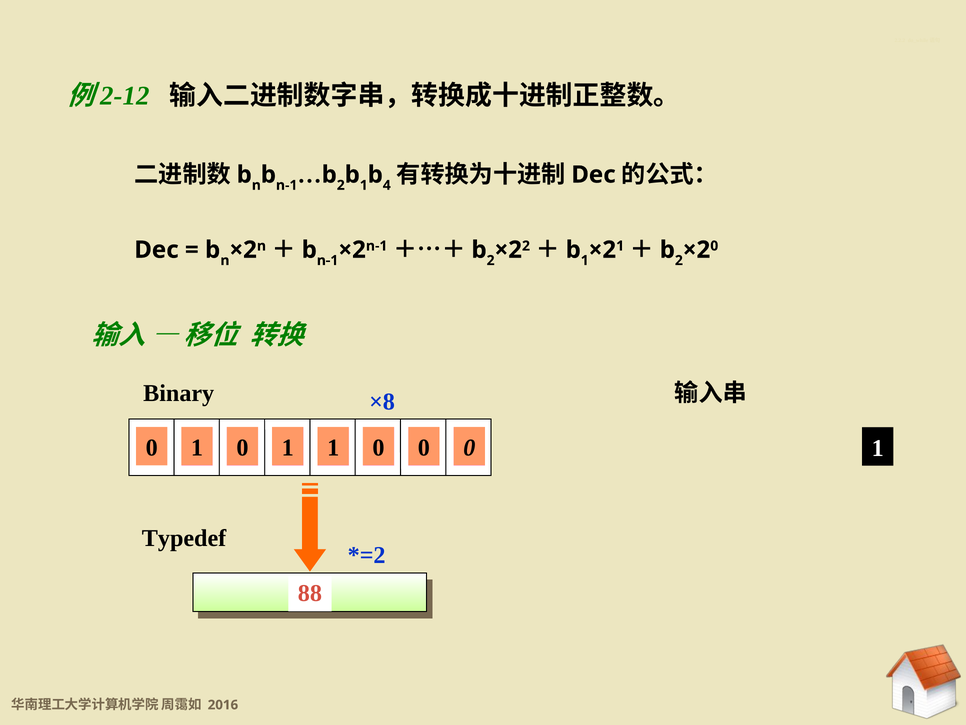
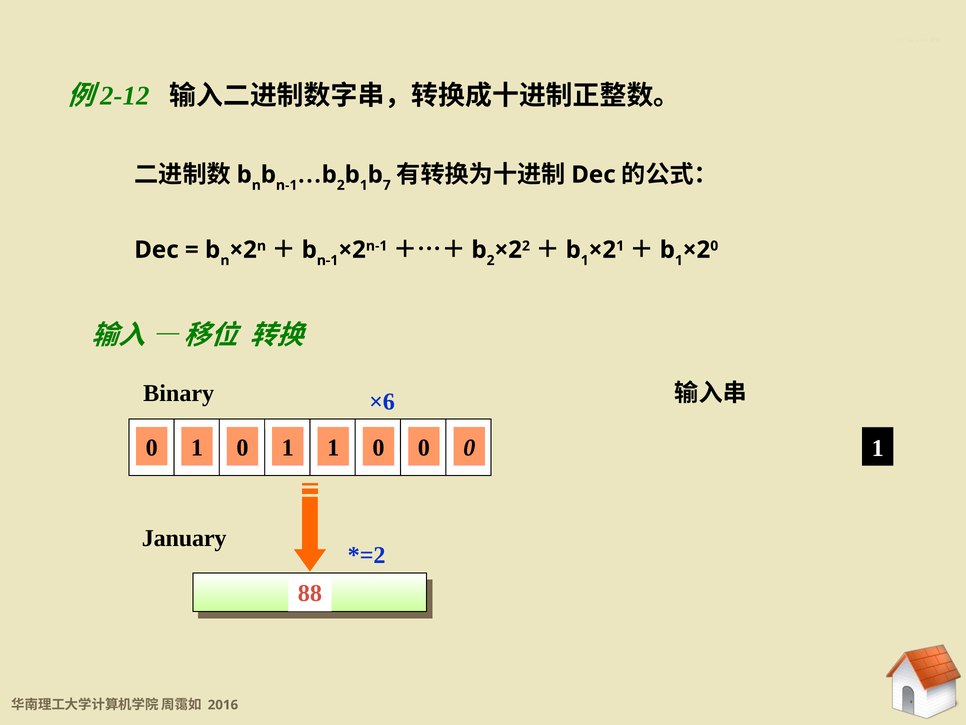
4: 4 -> 7 (387, 185)
2: 2 -> 1 (679, 260)
×8: ×8 -> ×6 (382, 402)
Typedef: Typedef -> January (184, 538)
